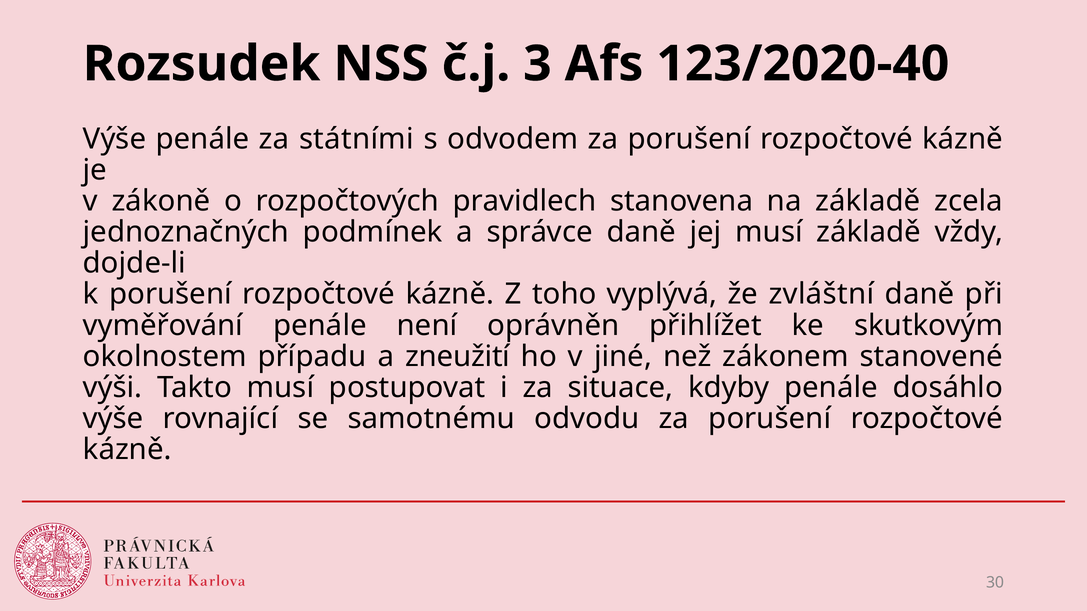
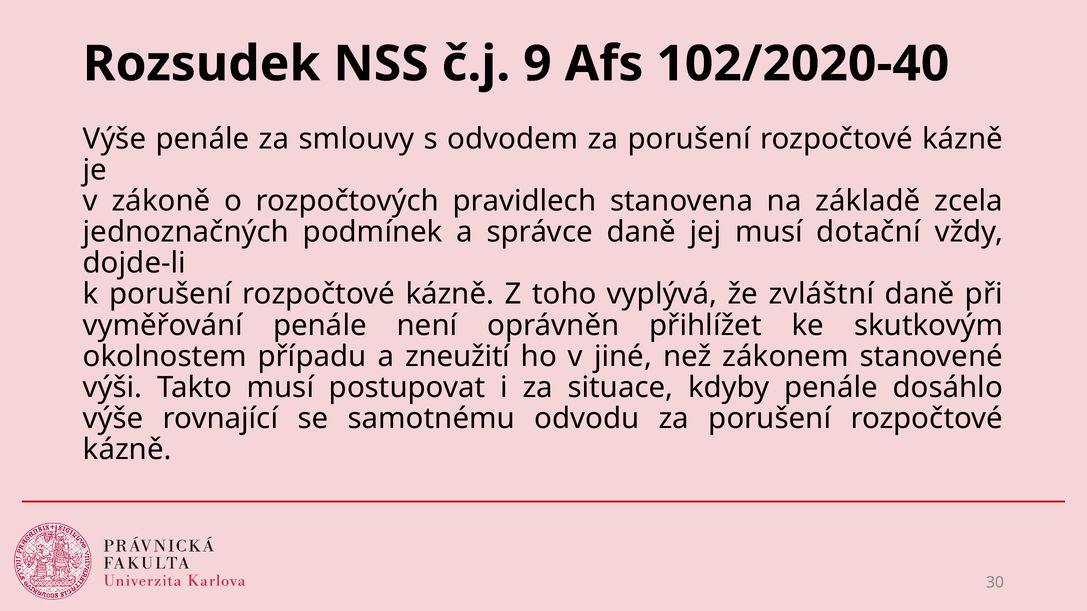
3: 3 -> 9 (537, 64)
123/2020-40: 123/2020-40 -> 102/2020-40 (803, 64)
státními: státními -> smlouvy (357, 139)
musí základě: základě -> dotační (869, 232)
